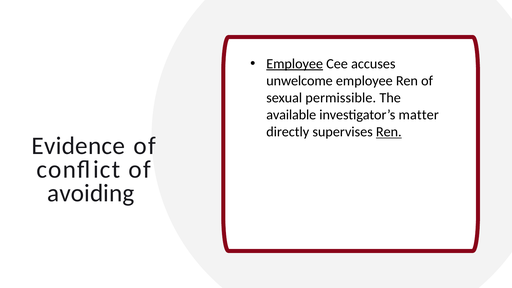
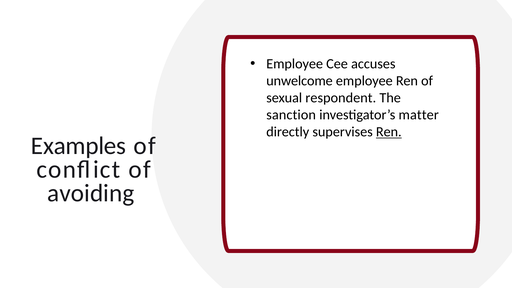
Employee underline: present -> none (295, 64)
permissible: permissible -> respondent (341, 98)
available: available -> sanction (291, 115)
Evidence: Evidence -> Examples (79, 146)
